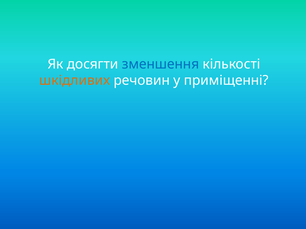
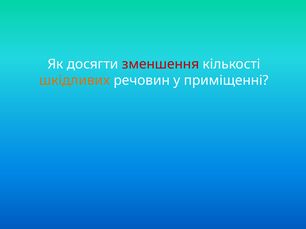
зменшення colour: blue -> red (161, 64)
